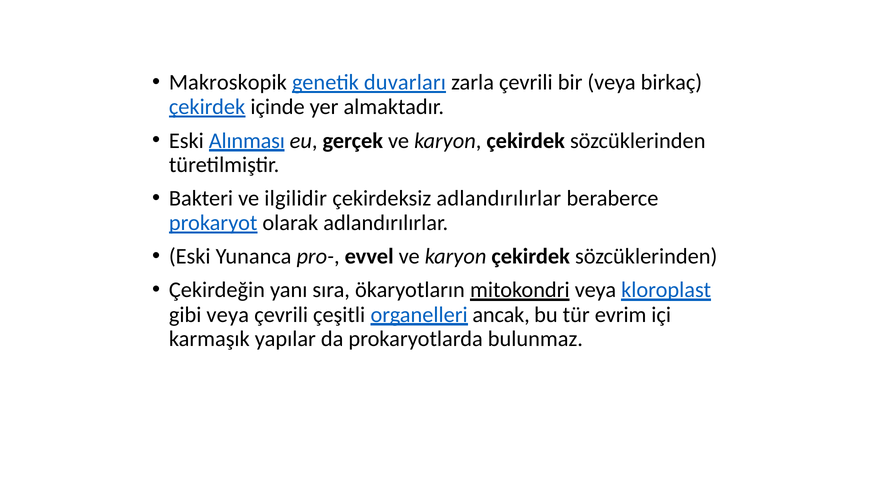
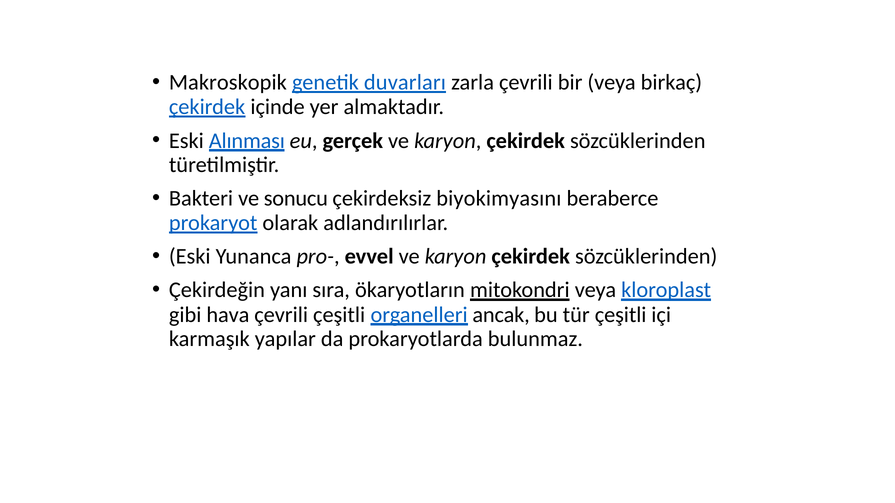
ilgilidir: ilgilidir -> sonucu (296, 199)
çekirdeksiz adlandırılırlar: adlandırılırlar -> biyokimyasını (499, 199)
gibi veya: veya -> hava (228, 315)
tür evrim: evrim -> çeşitli (621, 315)
